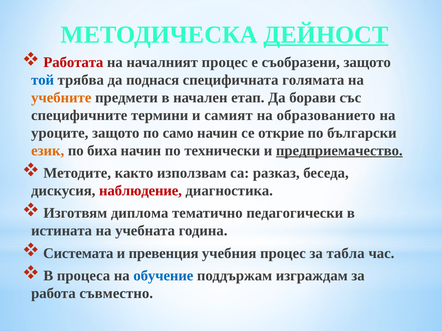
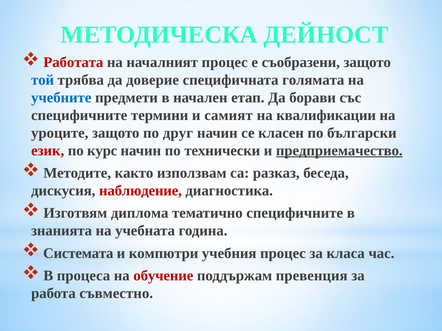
ДЕЙНОСТ underline: present -> none (326, 35)
поднася: поднася -> доверие (153, 80)
учебните colour: orange -> blue (61, 98)
образованието: образованието -> квалификации (326, 115)
само: само -> друг (178, 133)
открие: открие -> класен (281, 133)
език colour: orange -> red (48, 151)
биха: биха -> курс (102, 151)
тематично педагогически: педагогически -> специфичните (295, 213)
истината: истината -> знанията (62, 231)
превенция: превенция -> компютри (164, 254)
табла: табла -> класа (346, 254)
обучение colour: blue -> red (163, 276)
изграждам: изграждам -> превенция (312, 276)
